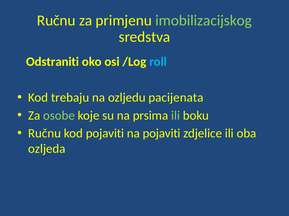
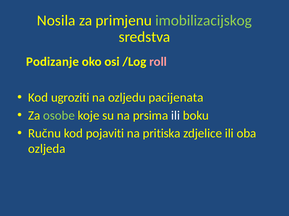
Ručnu: Ručnu -> Nosila (56, 20)
Odstraniti: Odstraniti -> Podizanje (52, 62)
roll colour: light blue -> pink (158, 62)
trebaju: trebaju -> ugroziti (70, 98)
ili colour: light green -> white (176, 116)
na pojaviti: pojaviti -> pritiska (162, 134)
